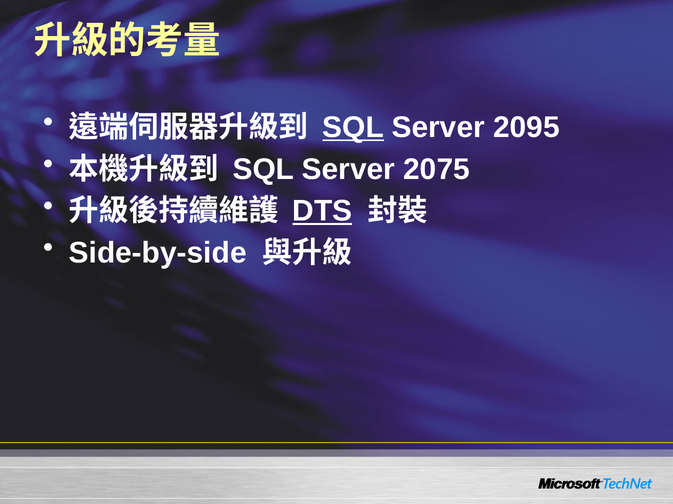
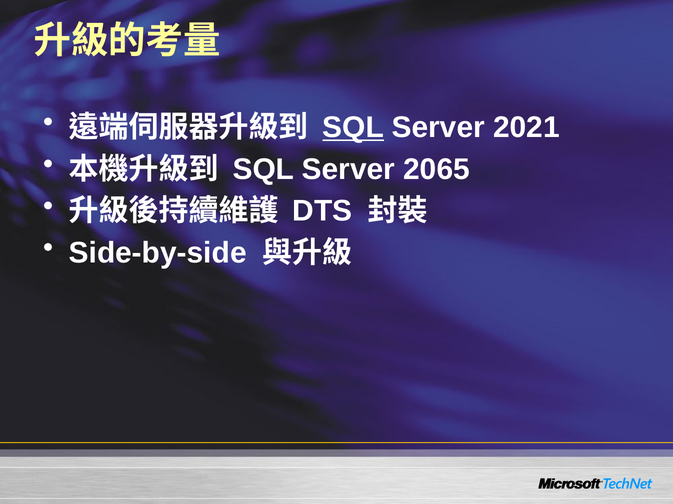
2095: 2095 -> 2021 (526, 128)
2075: 2075 -> 2065 (437, 170)
DTS underline: present -> none (322, 211)
